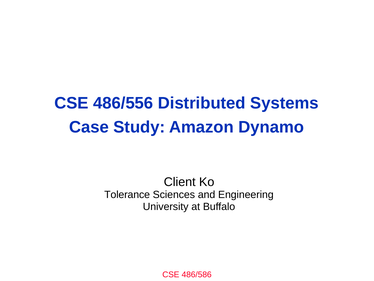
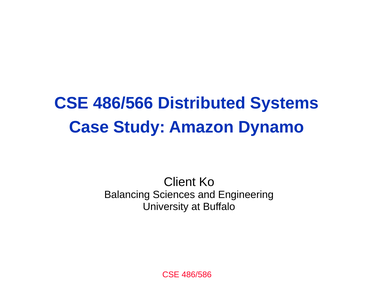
486/556: 486/556 -> 486/566 (123, 103)
Tolerance: Tolerance -> Balancing (127, 194)
